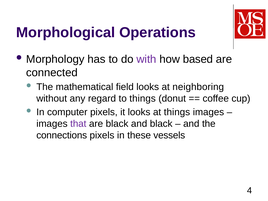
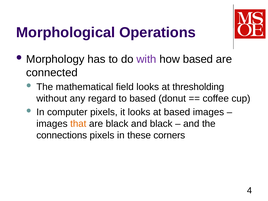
neighboring: neighboring -> thresholding (198, 87)
to things: things -> based (143, 99)
at things: things -> based (177, 112)
that colour: purple -> orange (78, 124)
vessels: vessels -> corners (169, 135)
